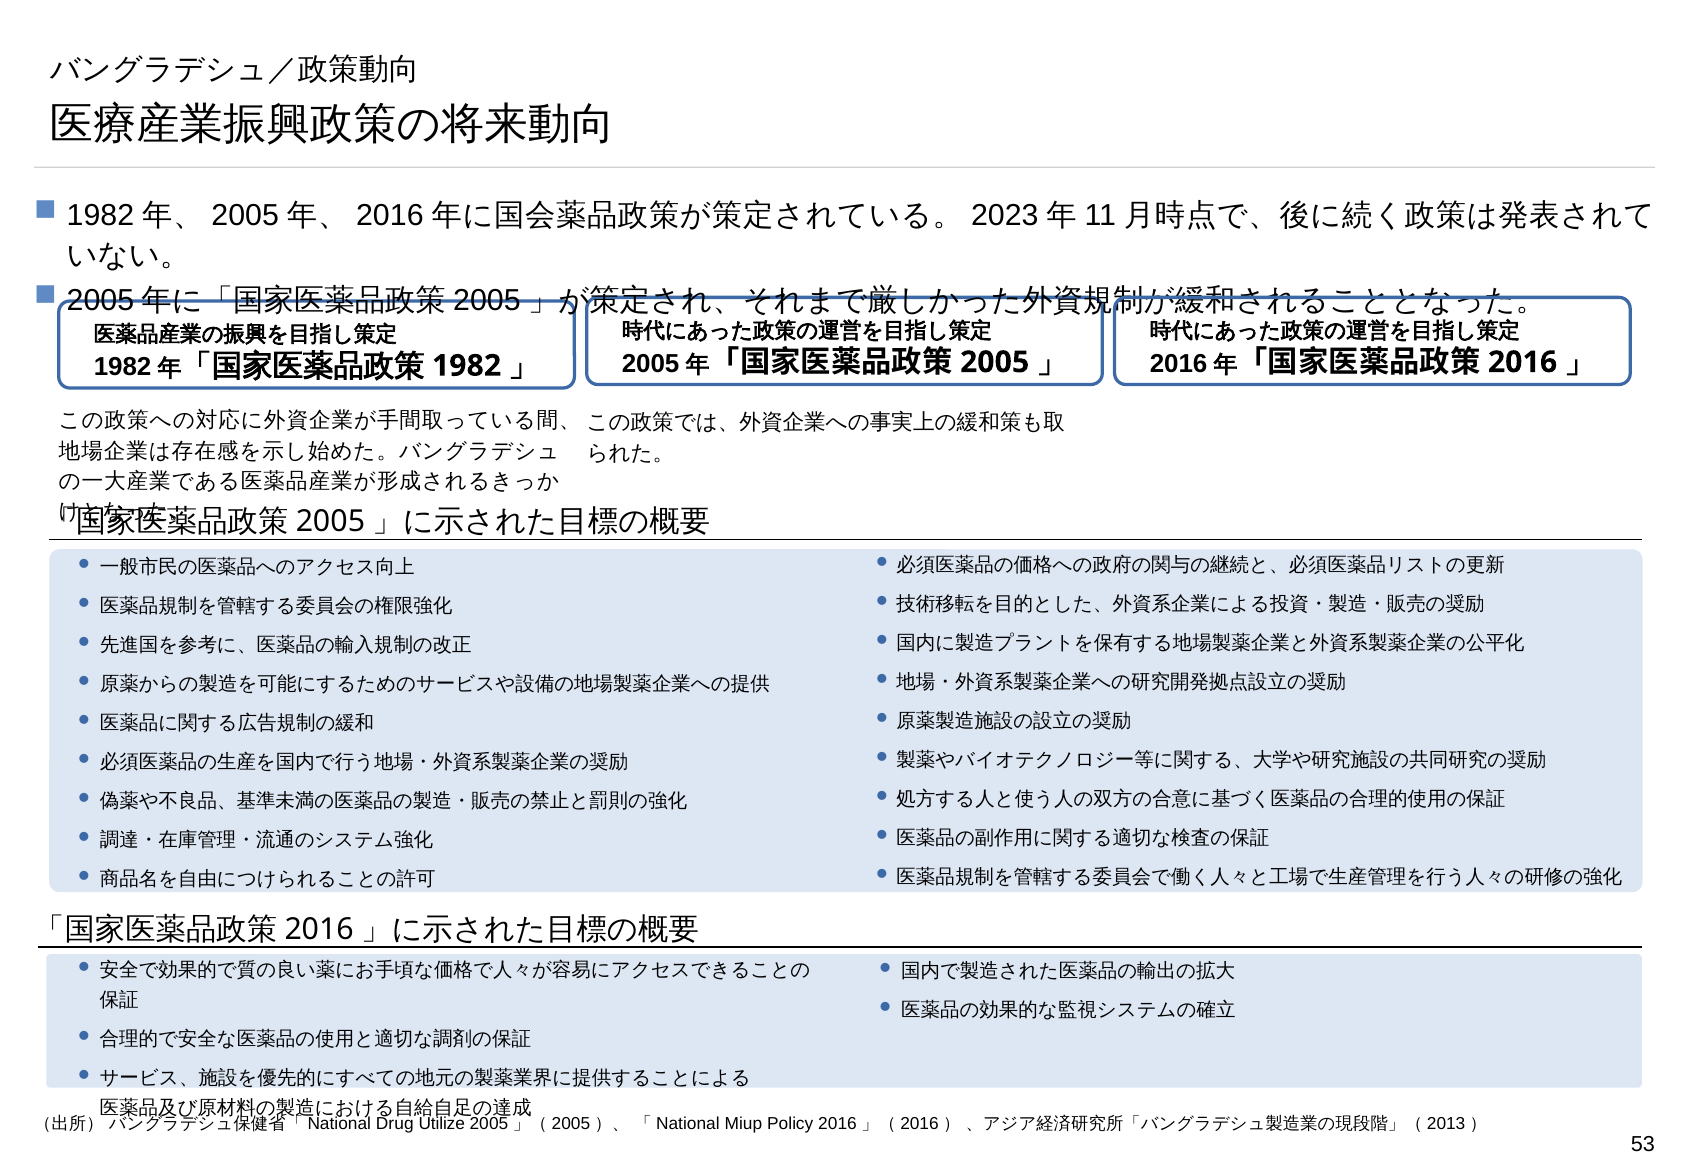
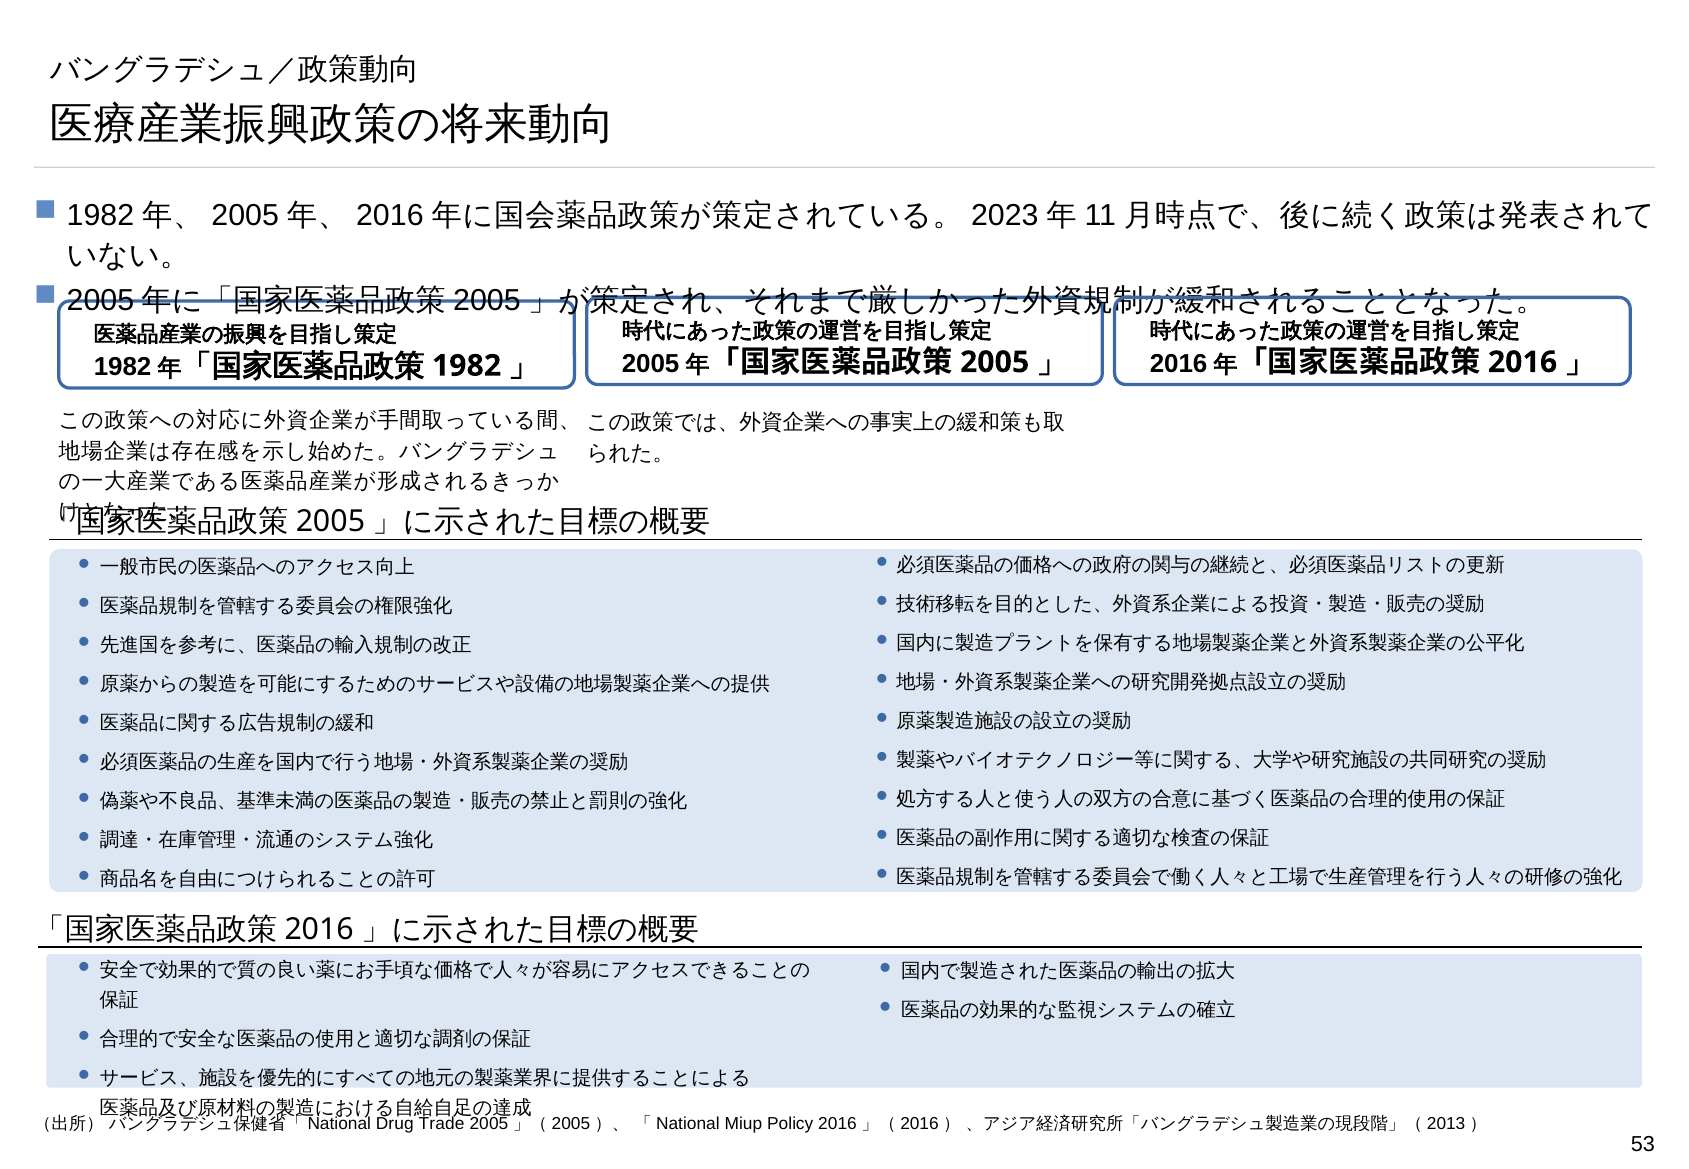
Utilize: Utilize -> Trade (442, 1124)
